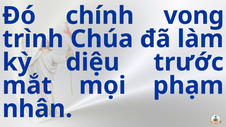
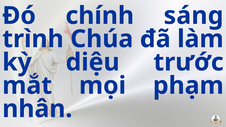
vong: vong -> sáng (194, 16)
